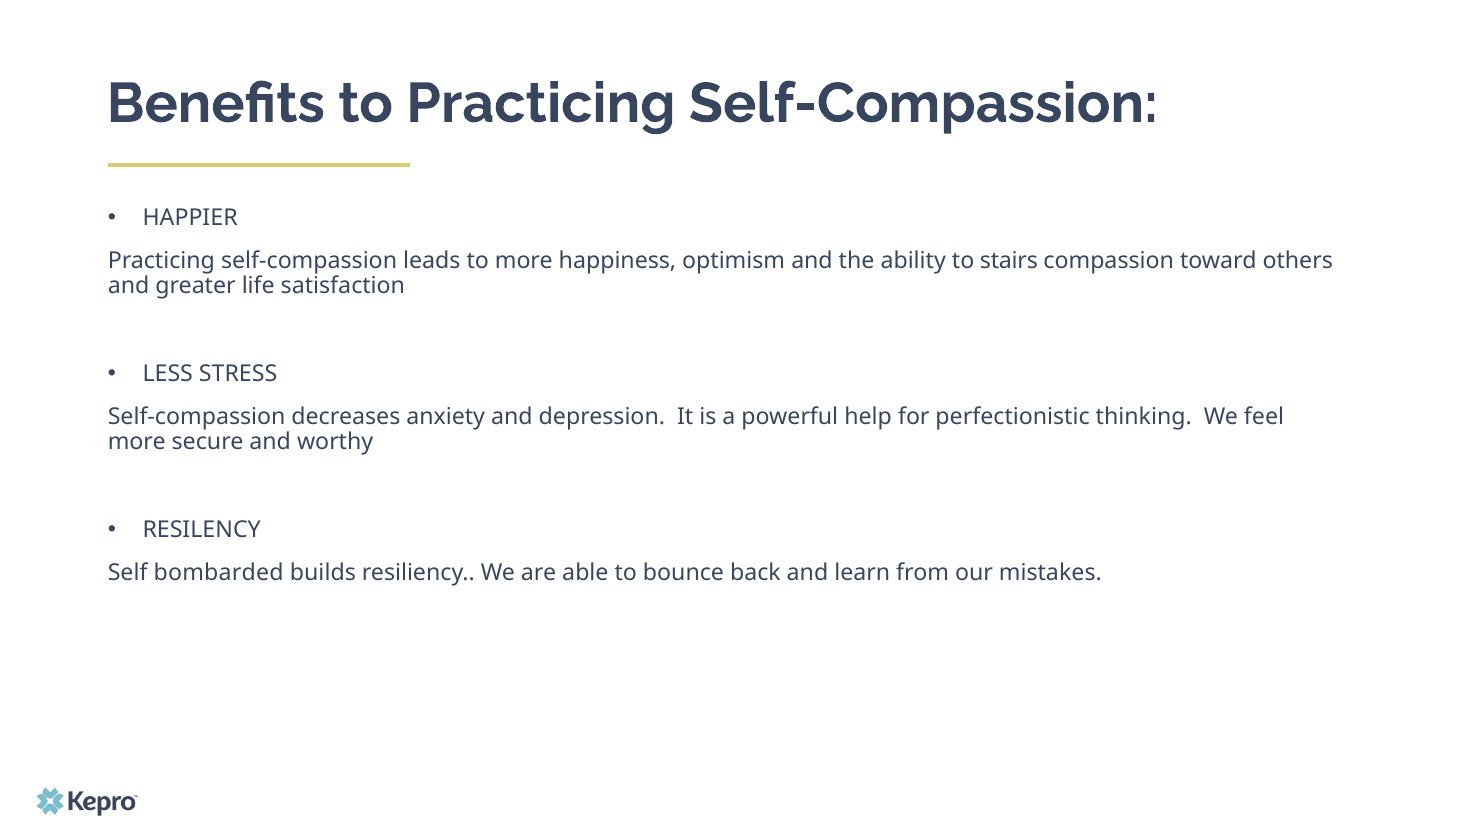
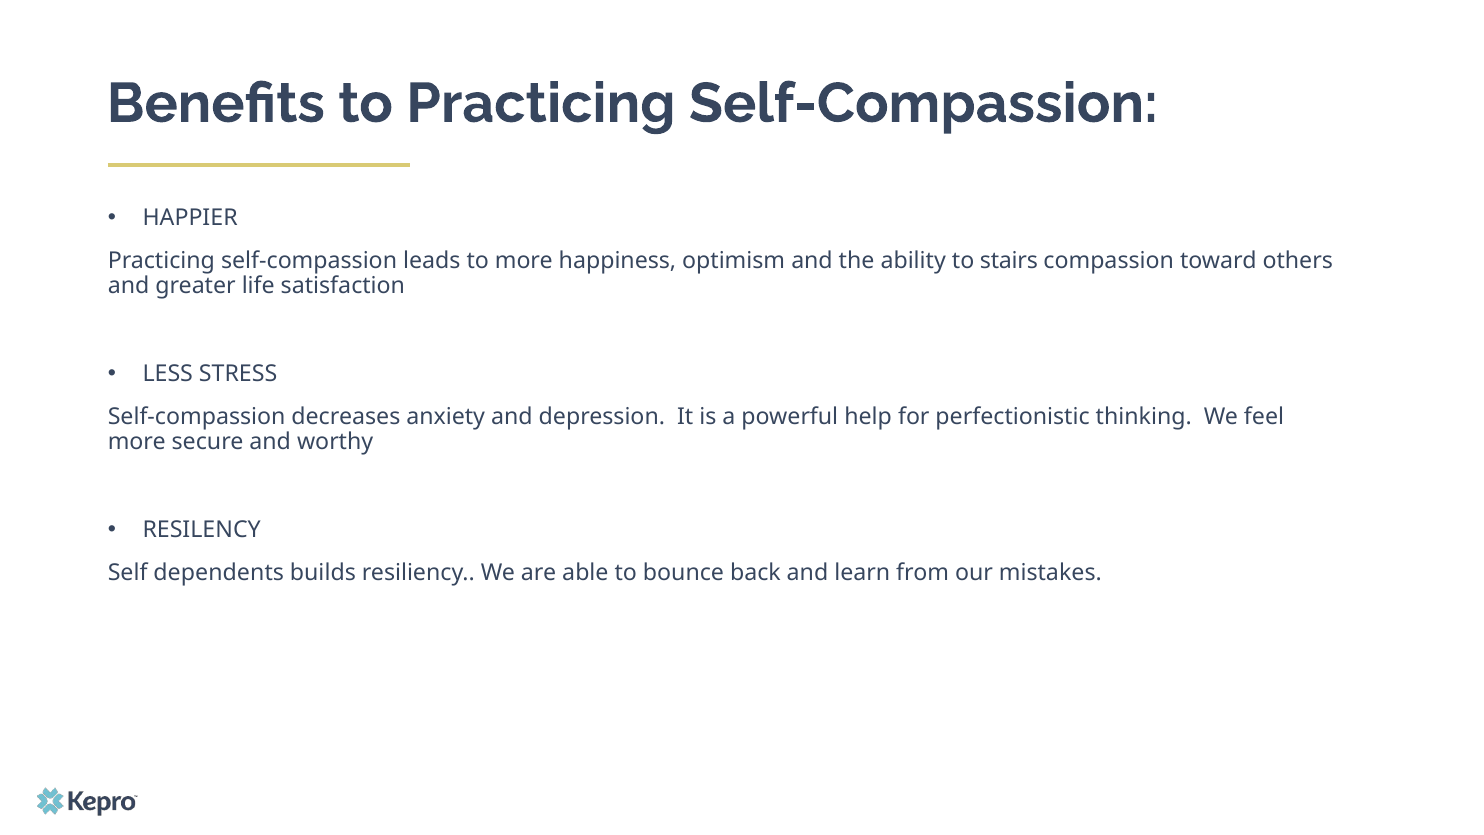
bombarded: bombarded -> dependents (219, 573)
